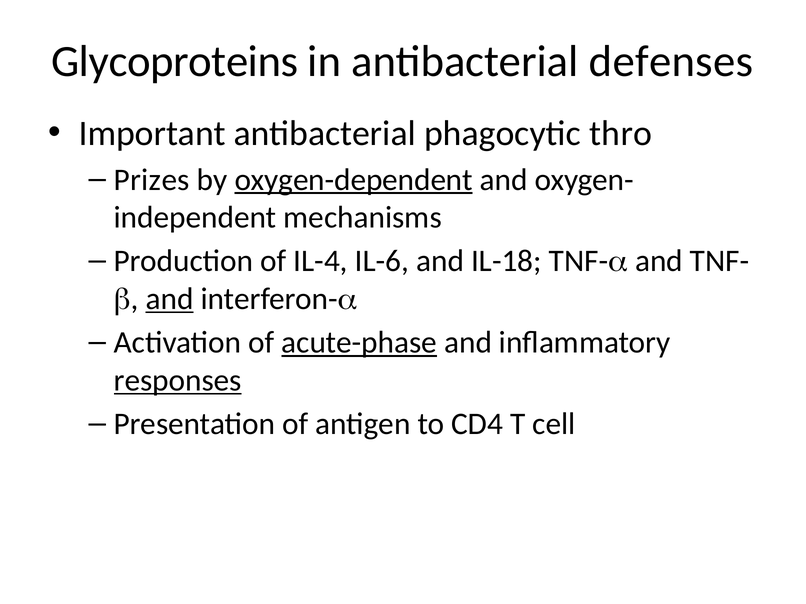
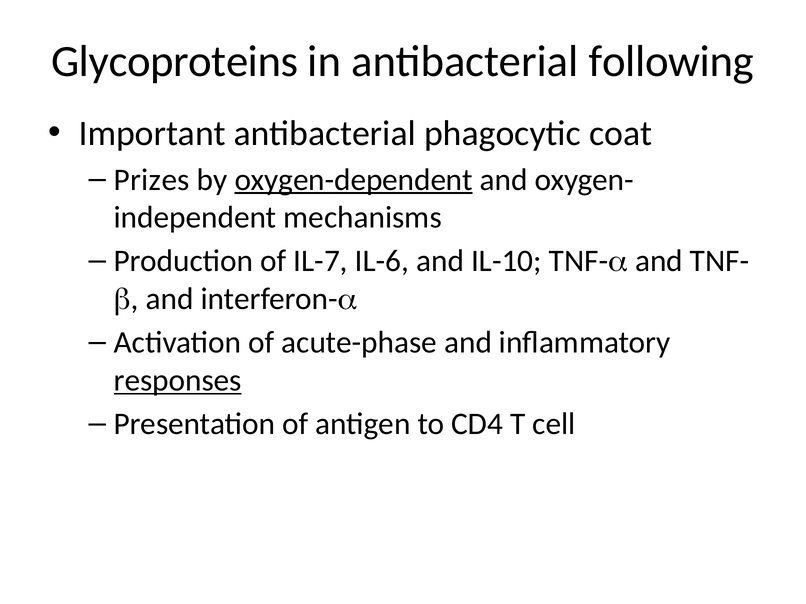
defenses: defenses -> following (671, 62)
thro: thro -> coat (621, 134)
IL-4: IL-4 -> IL-7 (321, 261)
IL-18: IL-18 -> IL-10 (506, 261)
and underline: present -> none (170, 299)
acute-phase underline: present -> none (359, 343)
